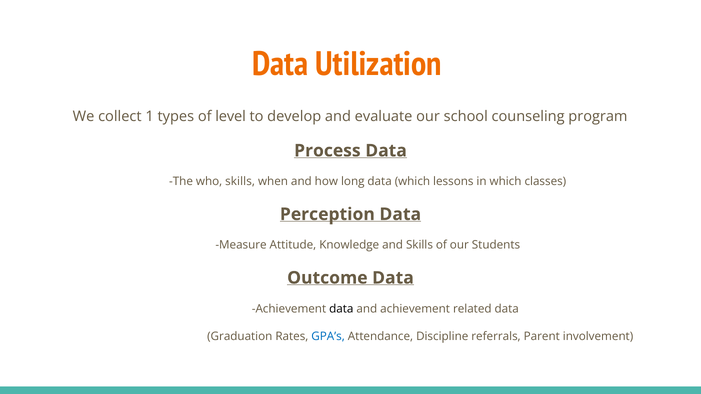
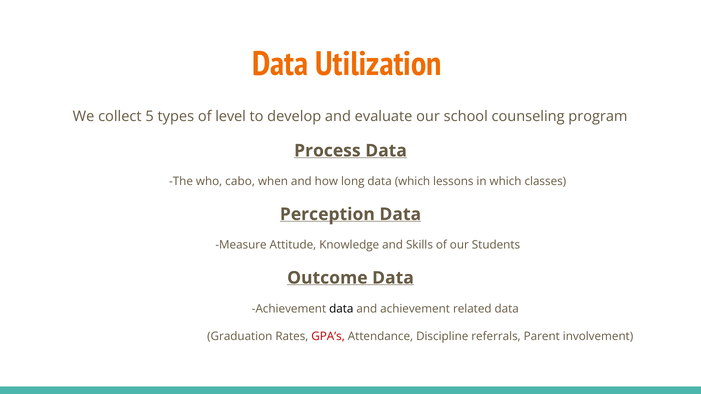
1: 1 -> 5 (150, 117)
who skills: skills -> cabo (240, 182)
GPA’s colour: blue -> red (328, 337)
